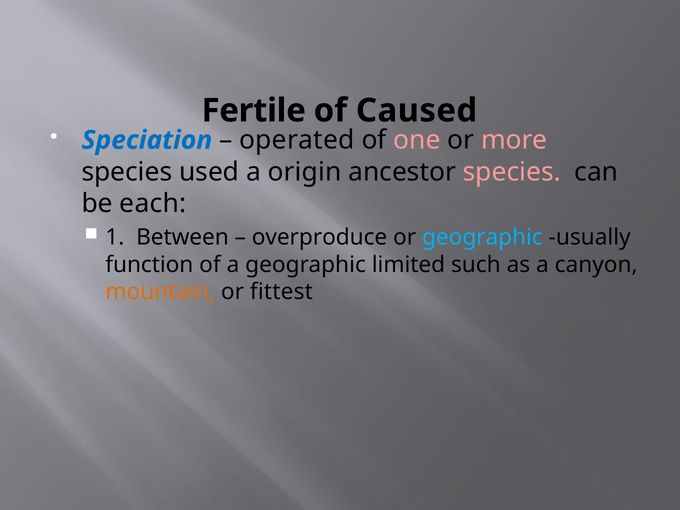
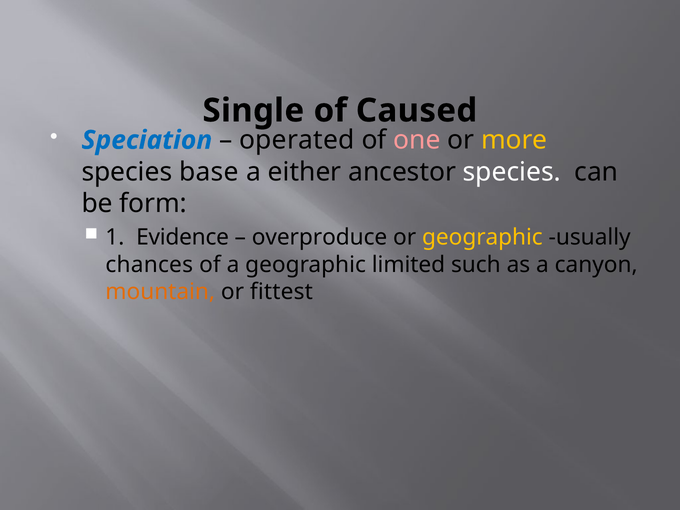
Fertile: Fertile -> Single (253, 111)
more colour: pink -> yellow (514, 140)
used: used -> base (209, 172)
origin: origin -> either (305, 172)
species colour: pink -> white (512, 172)
each: each -> form (153, 204)
Between: Between -> Evidence (183, 237)
geographic colour: light blue -> yellow (482, 237)
function: function -> chances (149, 265)
